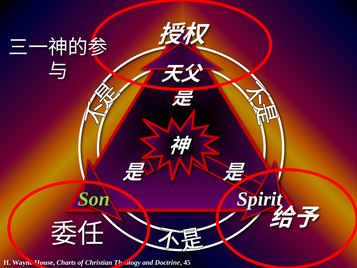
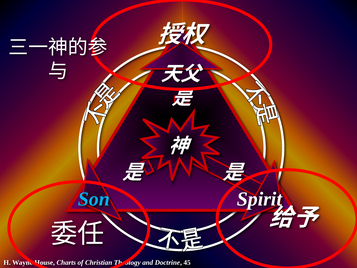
Son colour: light green -> light blue (94, 199)
